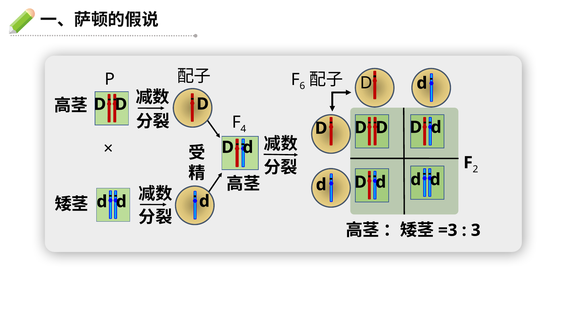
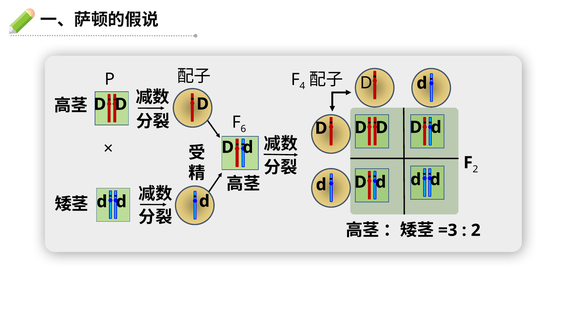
6: 6 -> 4 (302, 86)
4: 4 -> 6 (243, 129)
3: 3 -> 2 (476, 230)
